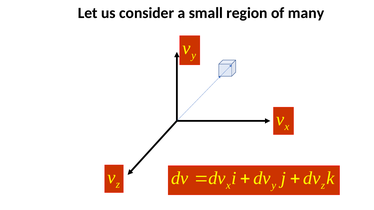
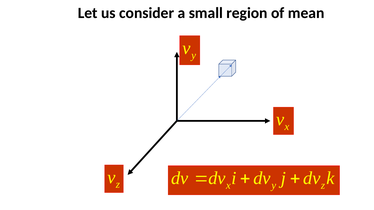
many: many -> mean (306, 13)
